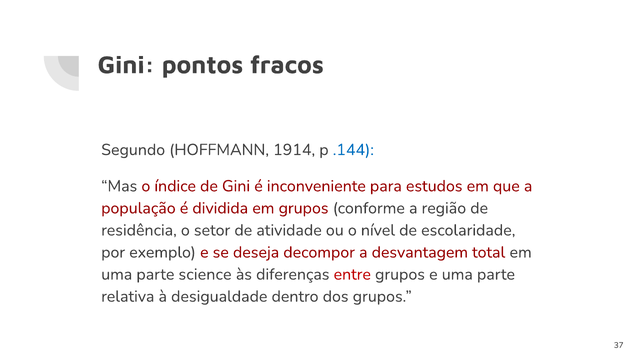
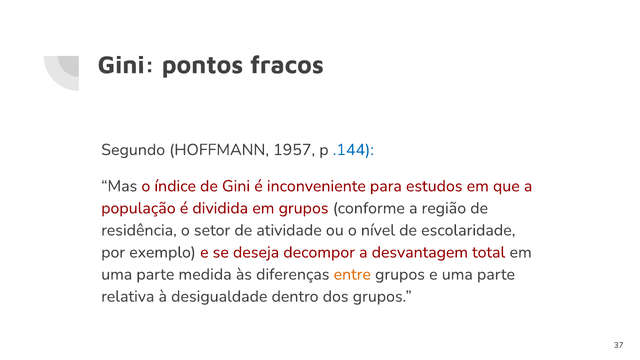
1914: 1914 -> 1957 (294, 150)
science: science -> medida (205, 274)
entre colour: red -> orange (352, 274)
